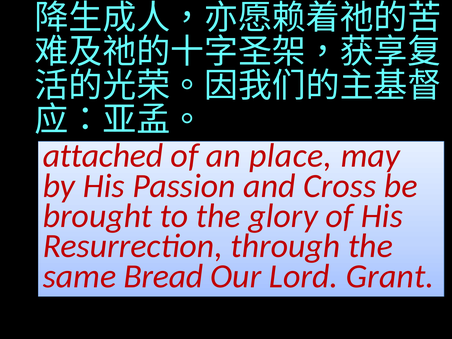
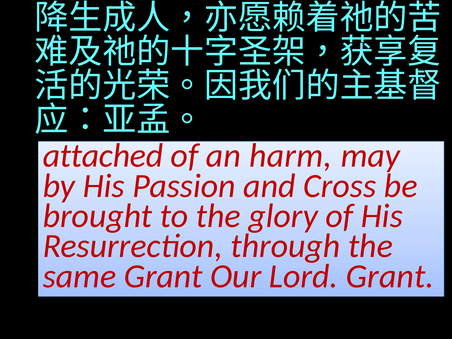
place: place -> harm (291, 156)
same Bread: Bread -> Grant (163, 276)
